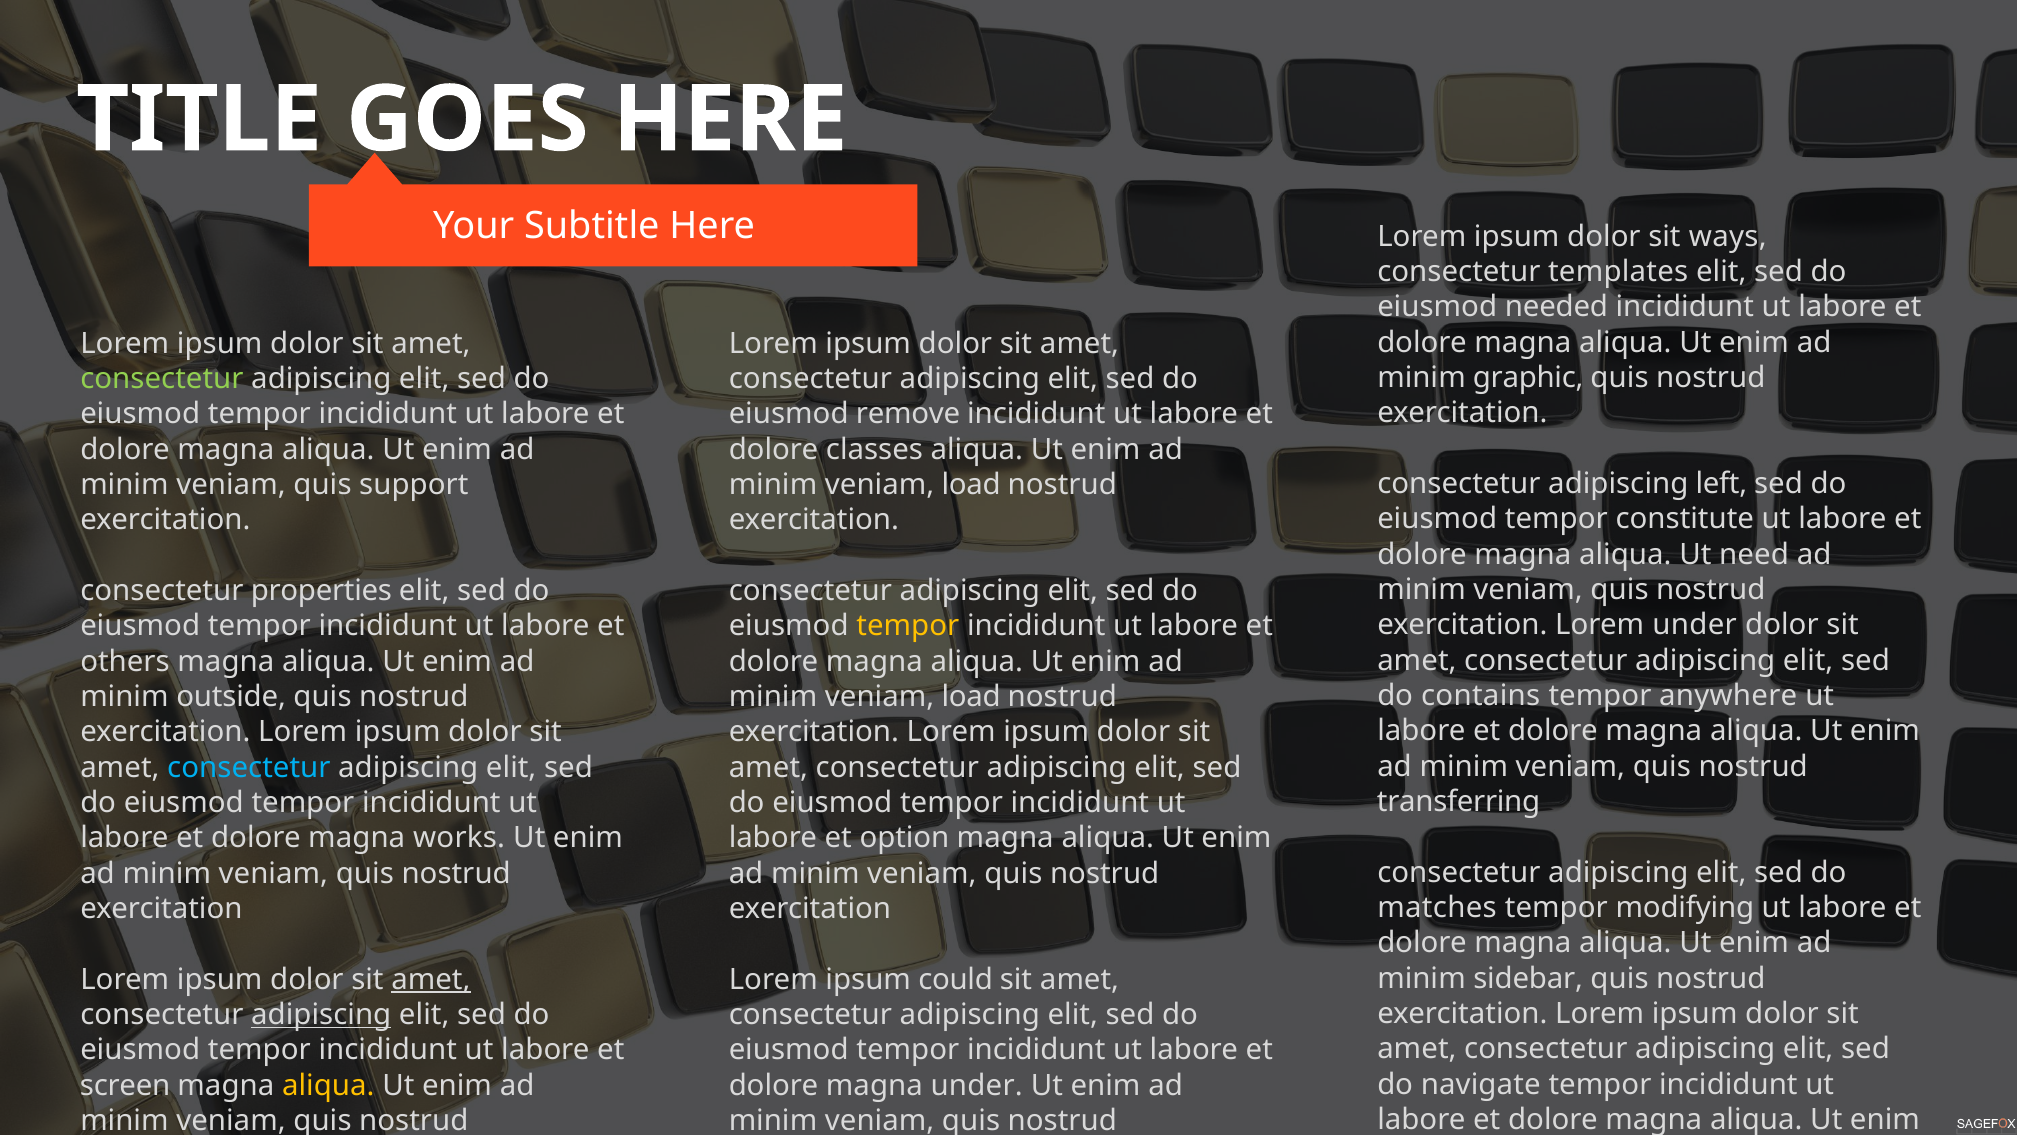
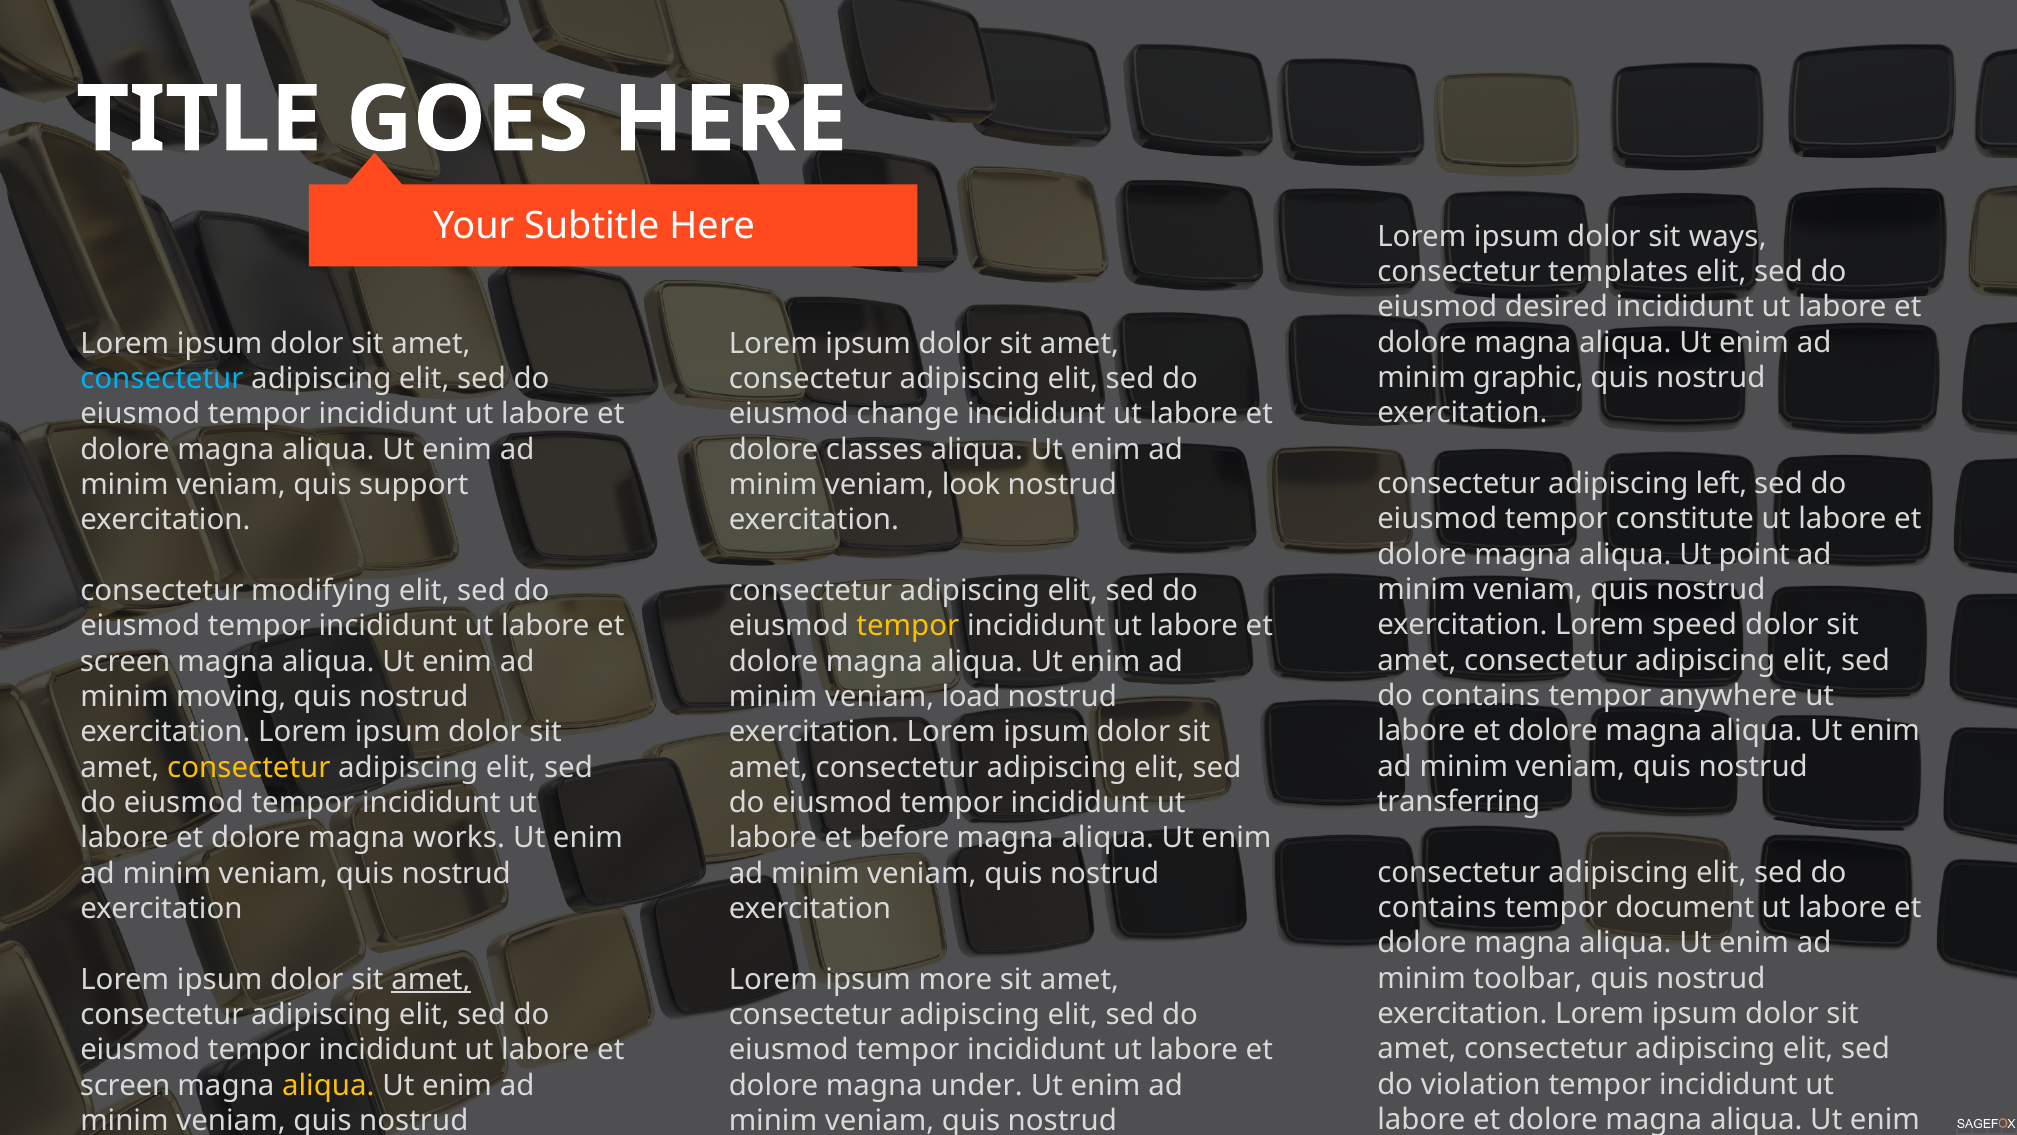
needed: needed -> desired (1556, 307)
consectetur colour: light green -> light blue (162, 379)
remove: remove -> change (908, 414)
load: load -> look (971, 485)
need: need -> point (1754, 554)
properties: properties -> modifying (321, 591)
Lorem under: under -> speed (1695, 625)
others: others -> screen (125, 661)
outside: outside -> moving (231, 697)
consectetur colour: light blue -> yellow (249, 767)
option: option -> before (905, 838)
matches: matches -> contains (1437, 908)
modifying: modifying -> document (1685, 908)
sidebar: sidebar -> toolbar (1528, 978)
could: could -> more (956, 979)
adipiscing underline: present -> none (321, 1014)
navigate: navigate -> violation (1481, 1084)
